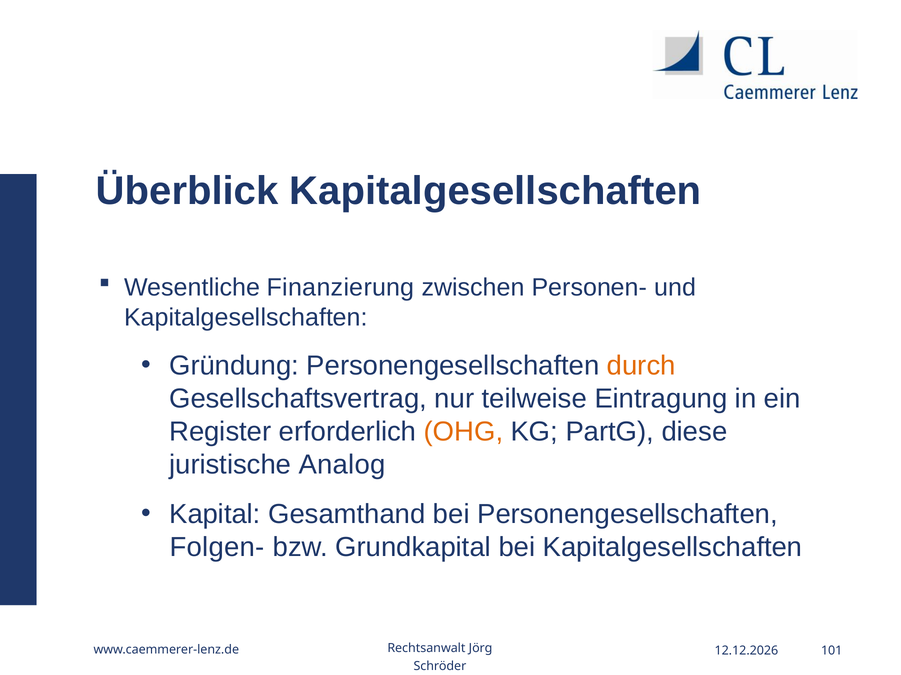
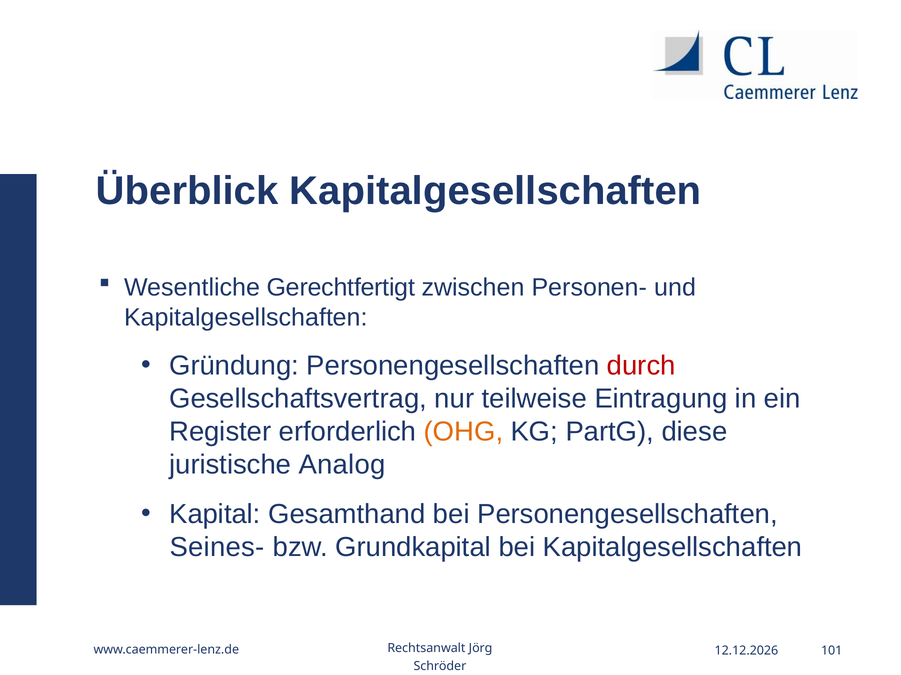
Finanzierung: Finanzierung -> Gerechtfertigt (341, 288)
durch colour: orange -> red (641, 366)
Folgen-: Folgen- -> Seines- (217, 548)
